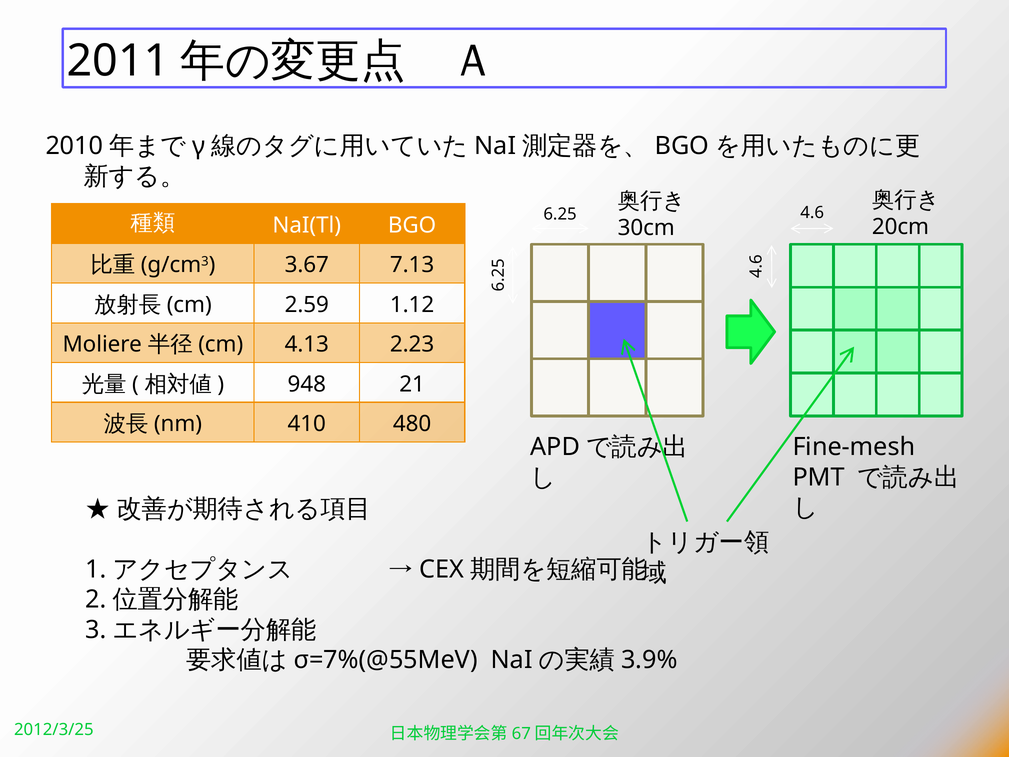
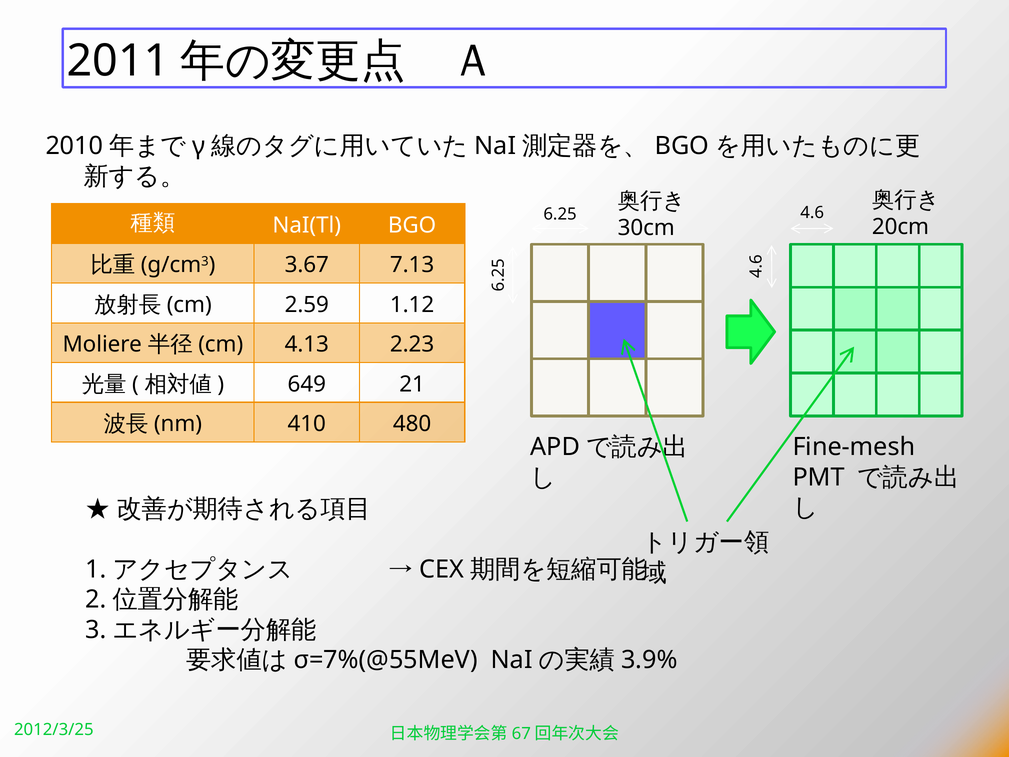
948: 948 -> 649 (307, 384)
